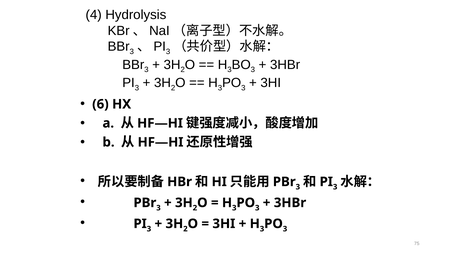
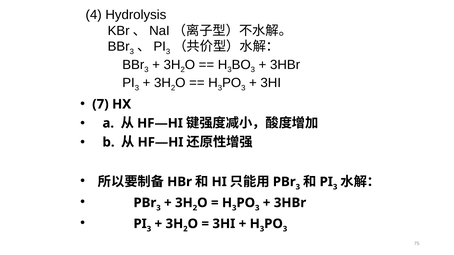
6: 6 -> 7 (100, 104)
